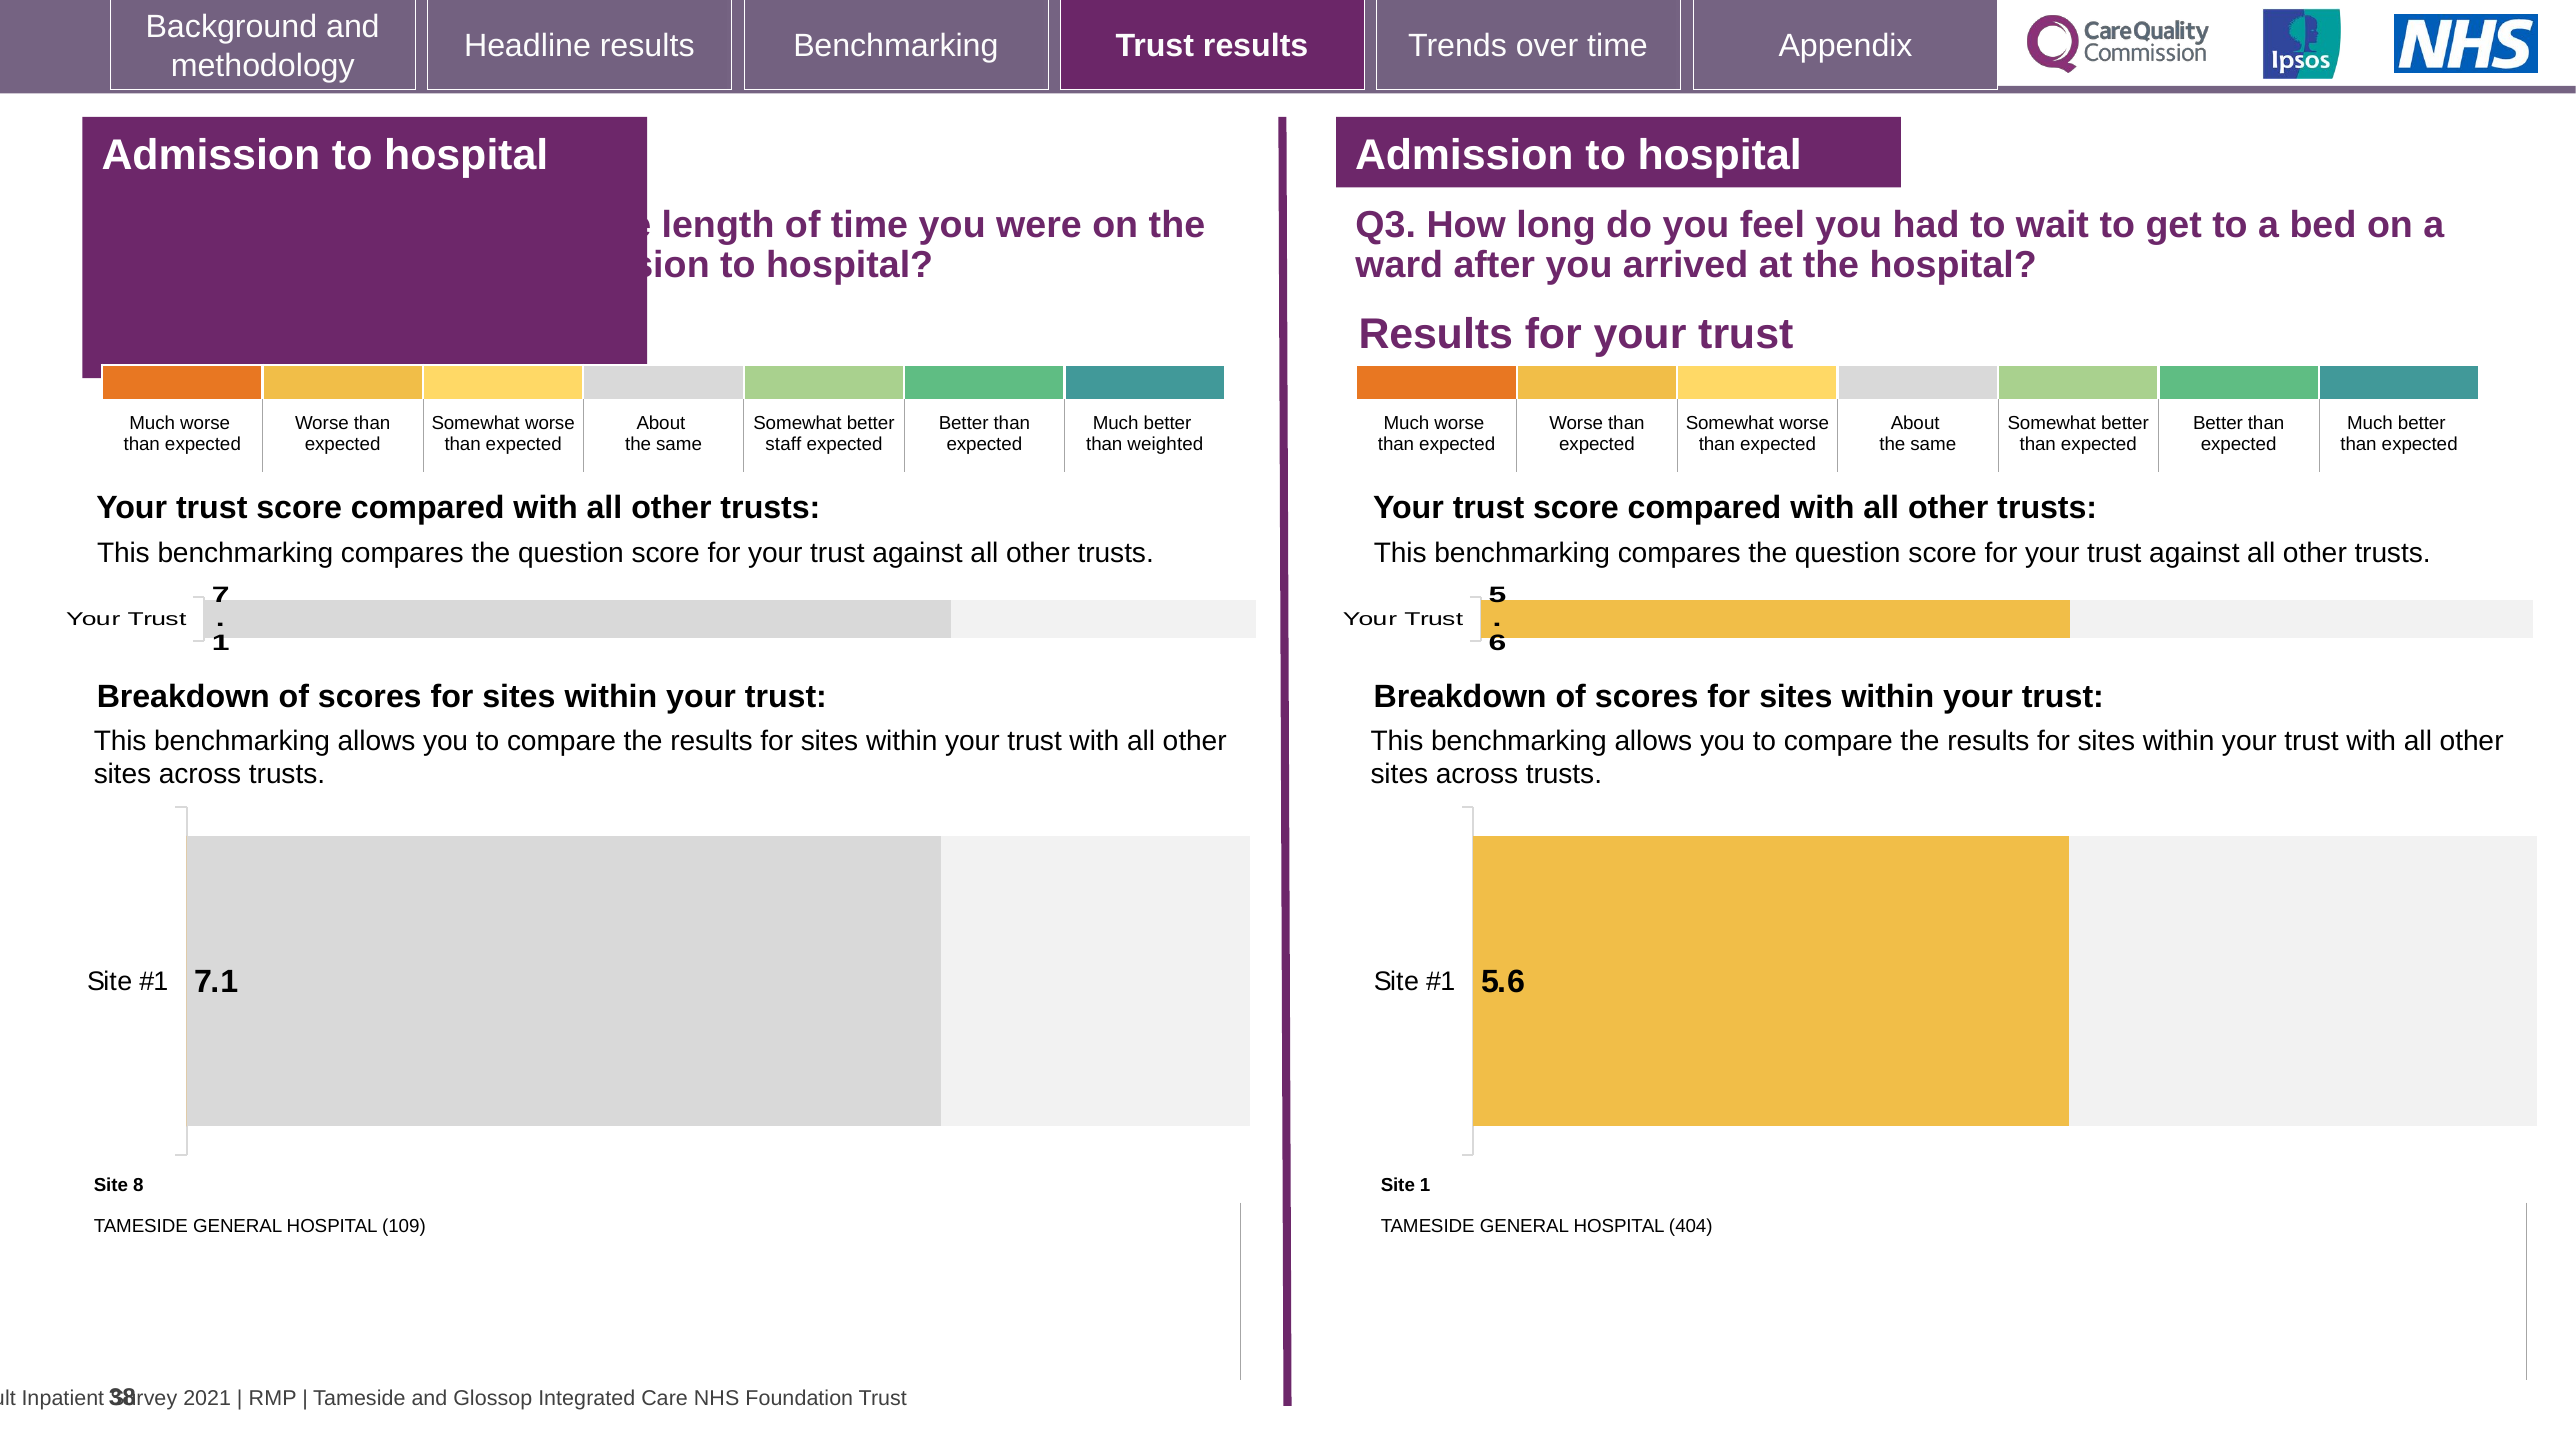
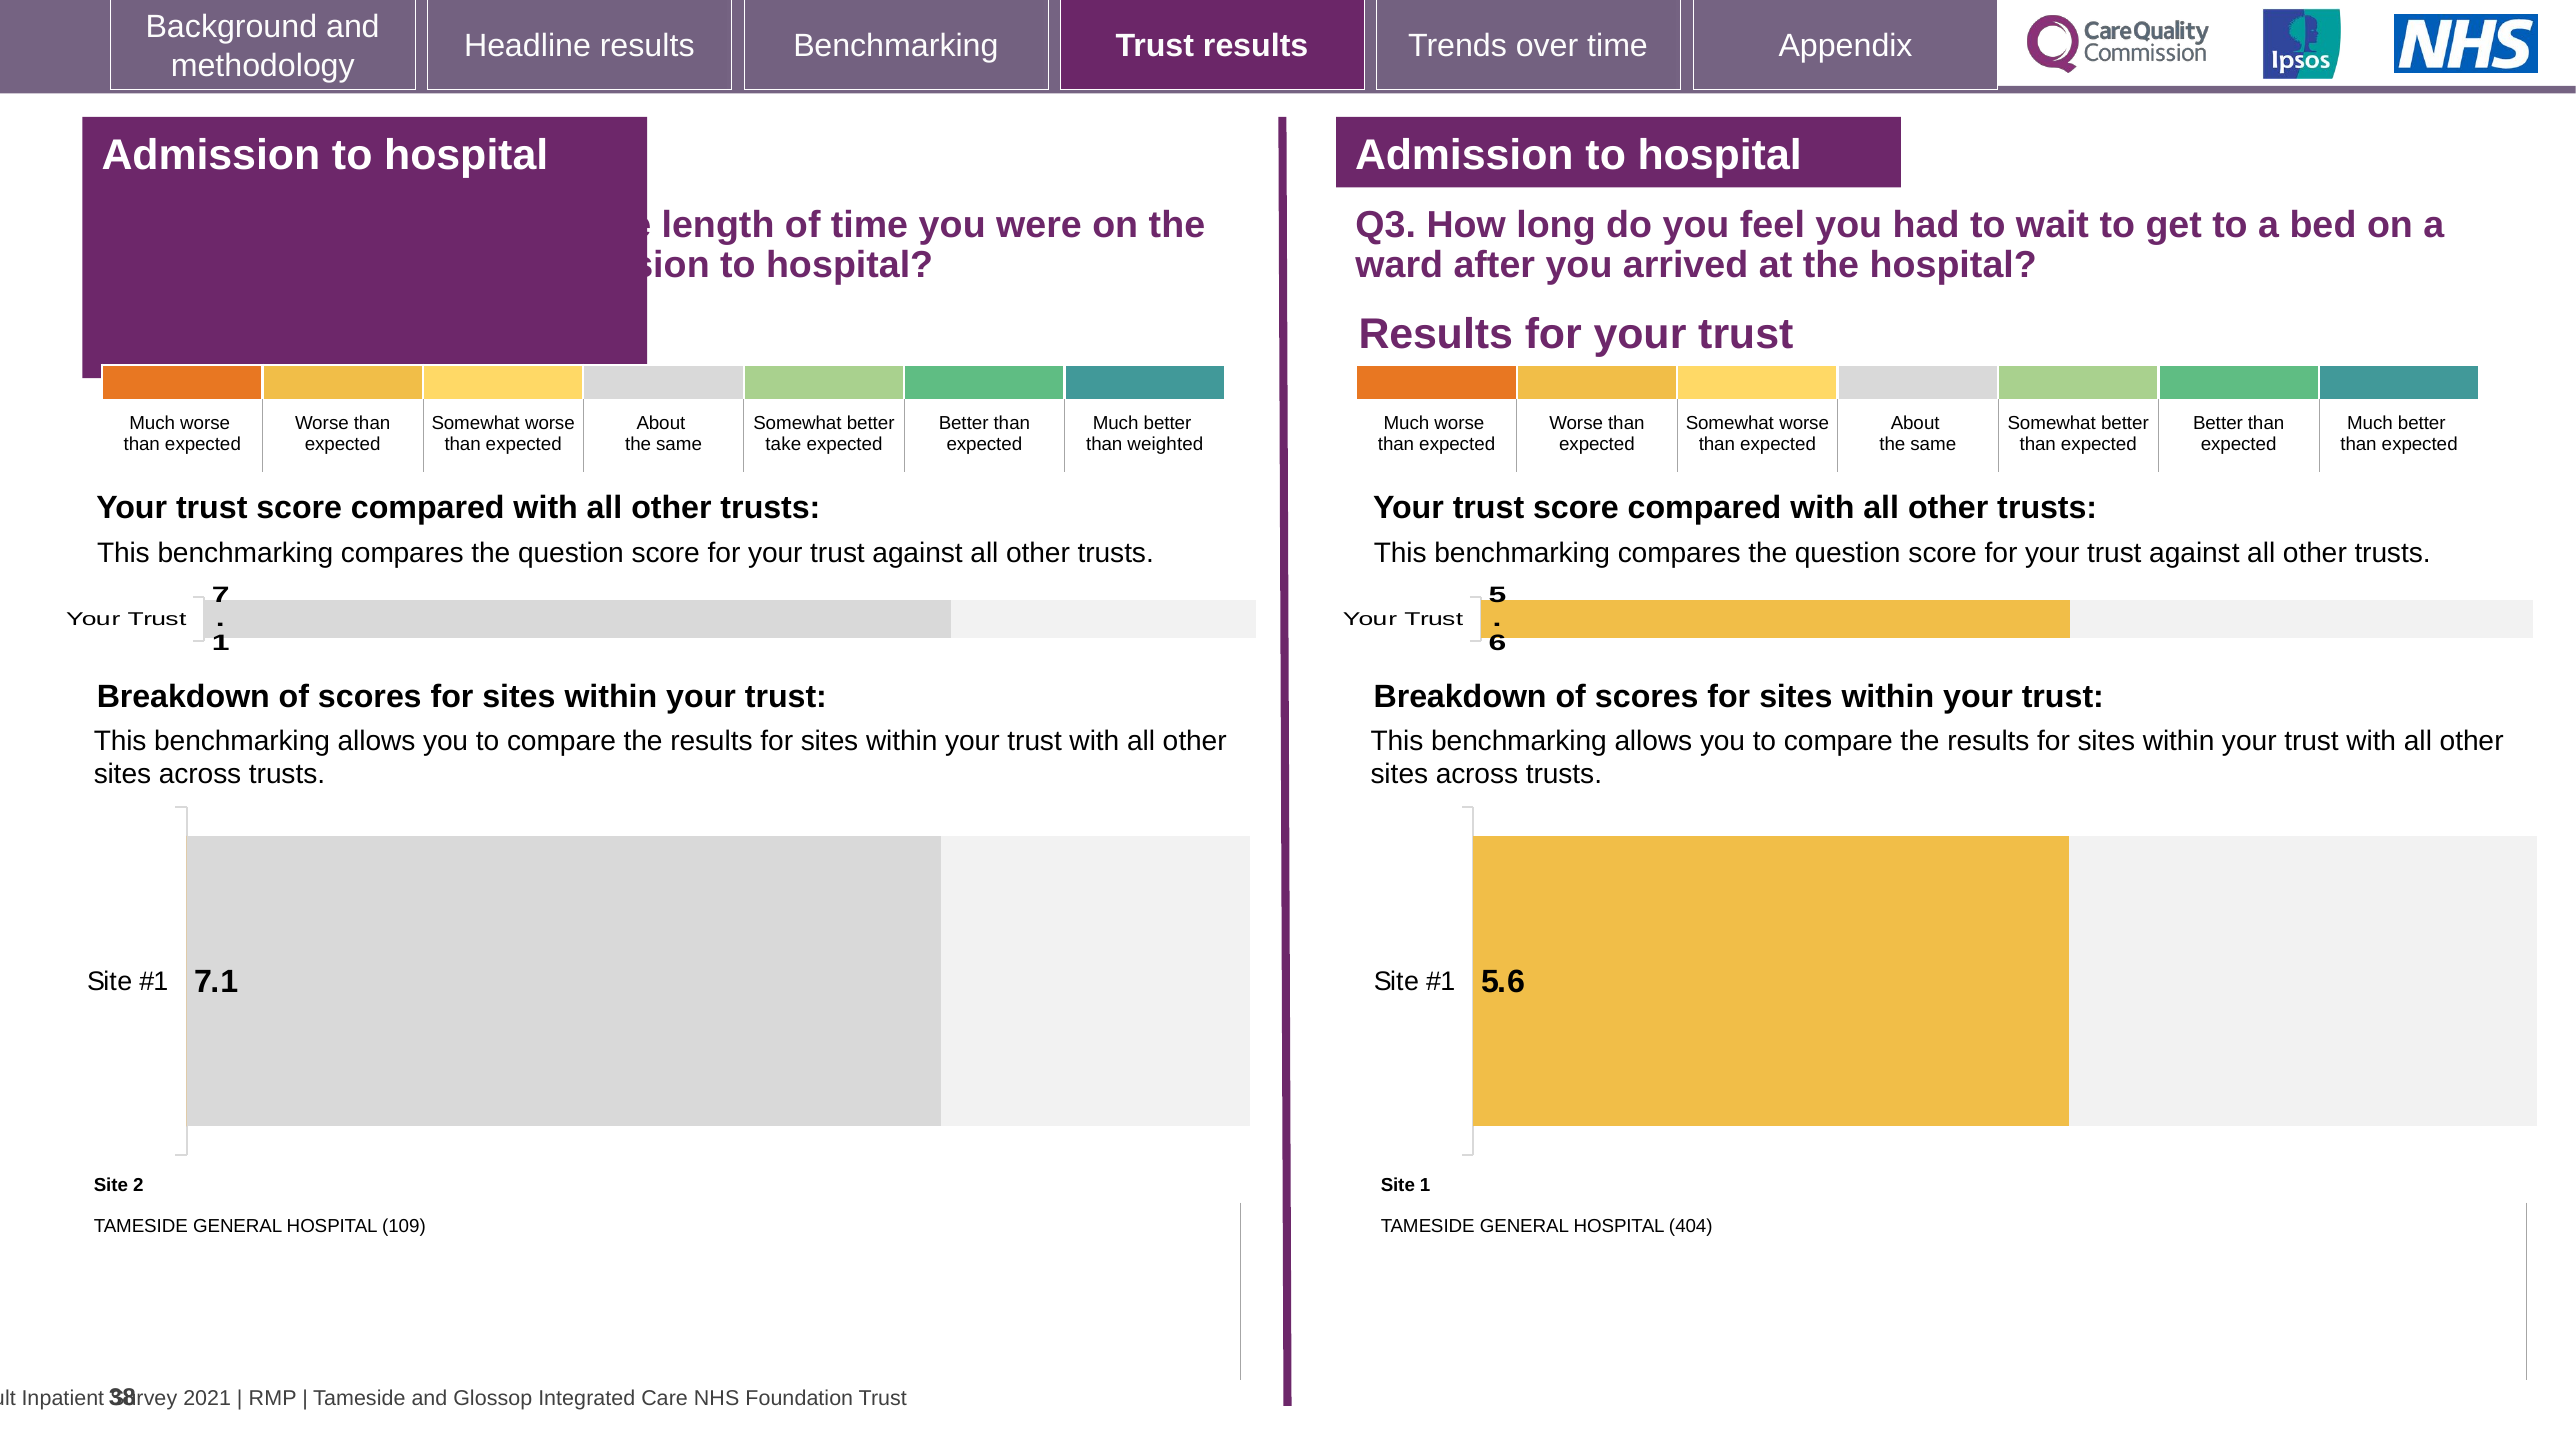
staff: staff -> take (783, 444)
8: 8 -> 2 (138, 1185)
